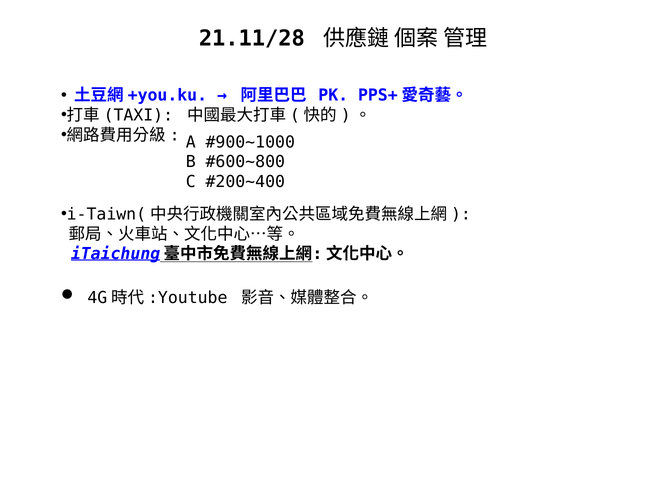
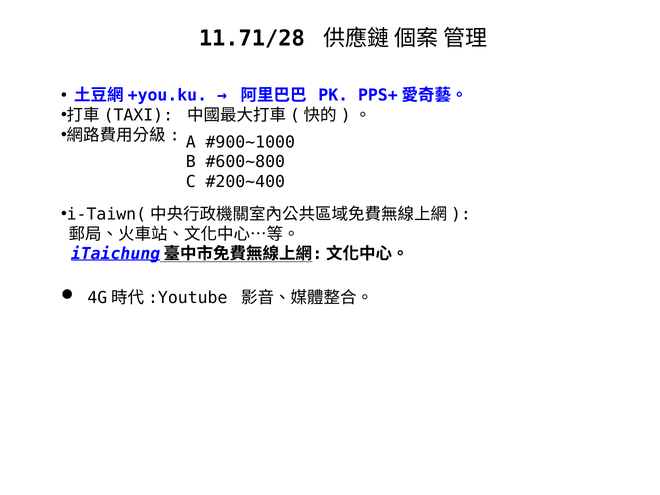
21.11/28: 21.11/28 -> 11.71/28 (252, 38)
